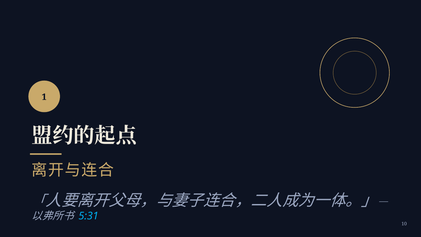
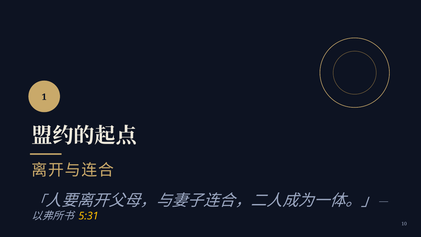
5:31 colour: light blue -> yellow (88, 216)
